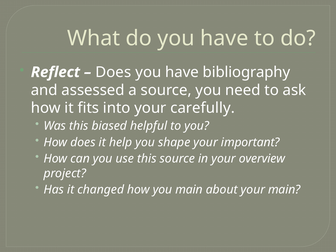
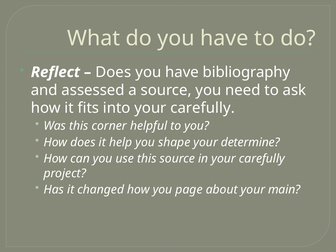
biased: biased -> corner (109, 126)
important: important -> determine (250, 142)
in your overview: overview -> carefully (262, 159)
you main: main -> page (189, 190)
